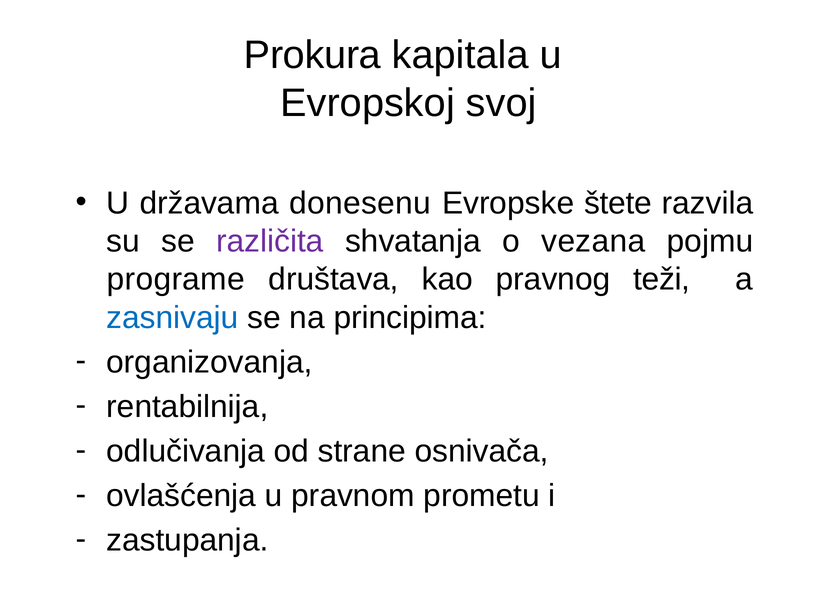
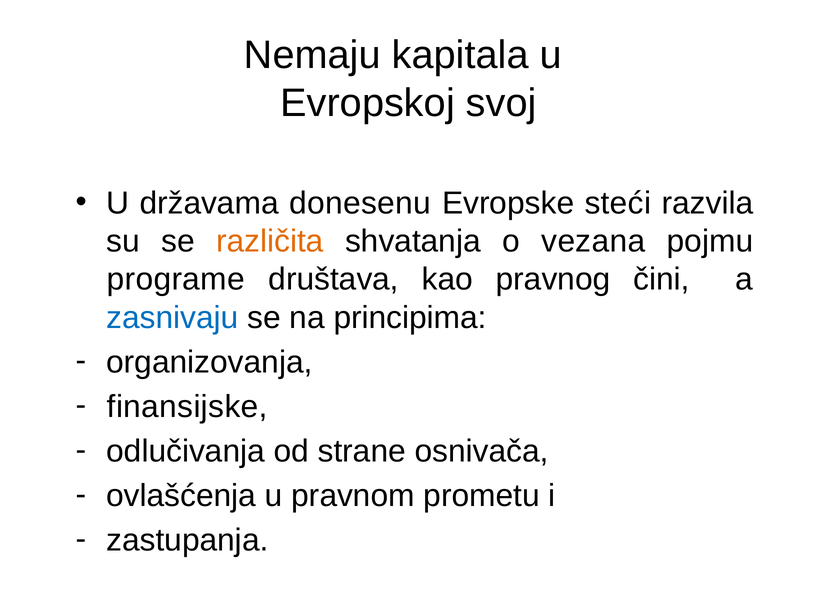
Prokura: Prokura -> Nemaju (312, 55)
štete: štete -> steći (618, 203)
različita colour: purple -> orange (270, 241)
teži: teži -> čini (662, 279)
rentabilnija: rentabilnija -> finansijske (187, 407)
